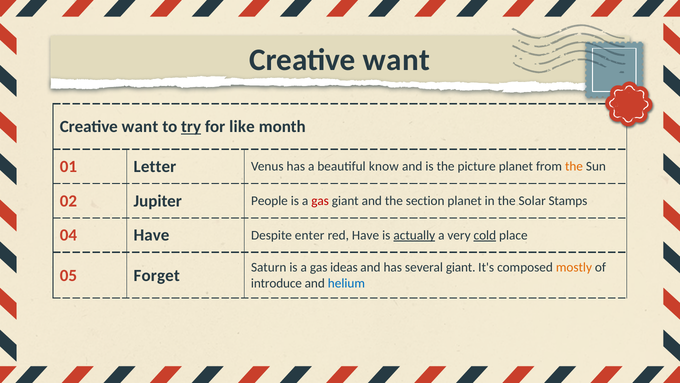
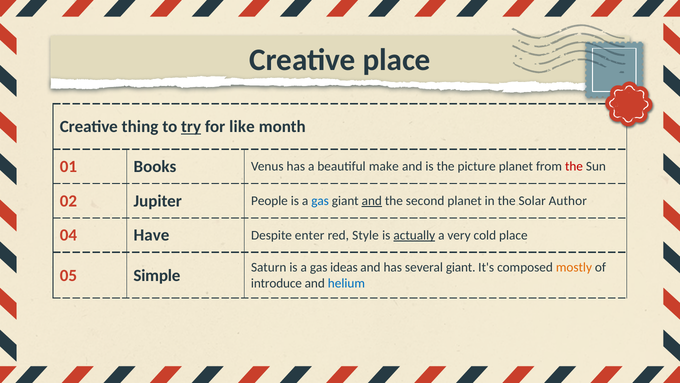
want: want -> place (397, 60)
want: want -> thing (140, 127)
Letter: Letter -> Books (155, 166)
know: know -> make (384, 166)
the colour: orange -> red (574, 166)
gas colour: red -> blue (320, 201)
and underline: none -> present (372, 201)
section: section -> second (425, 201)
Stamps: Stamps -> Author (568, 201)
red Have: Have -> Style (365, 235)
cold underline: present -> none (485, 235)
Forget: Forget -> Simple (157, 275)
